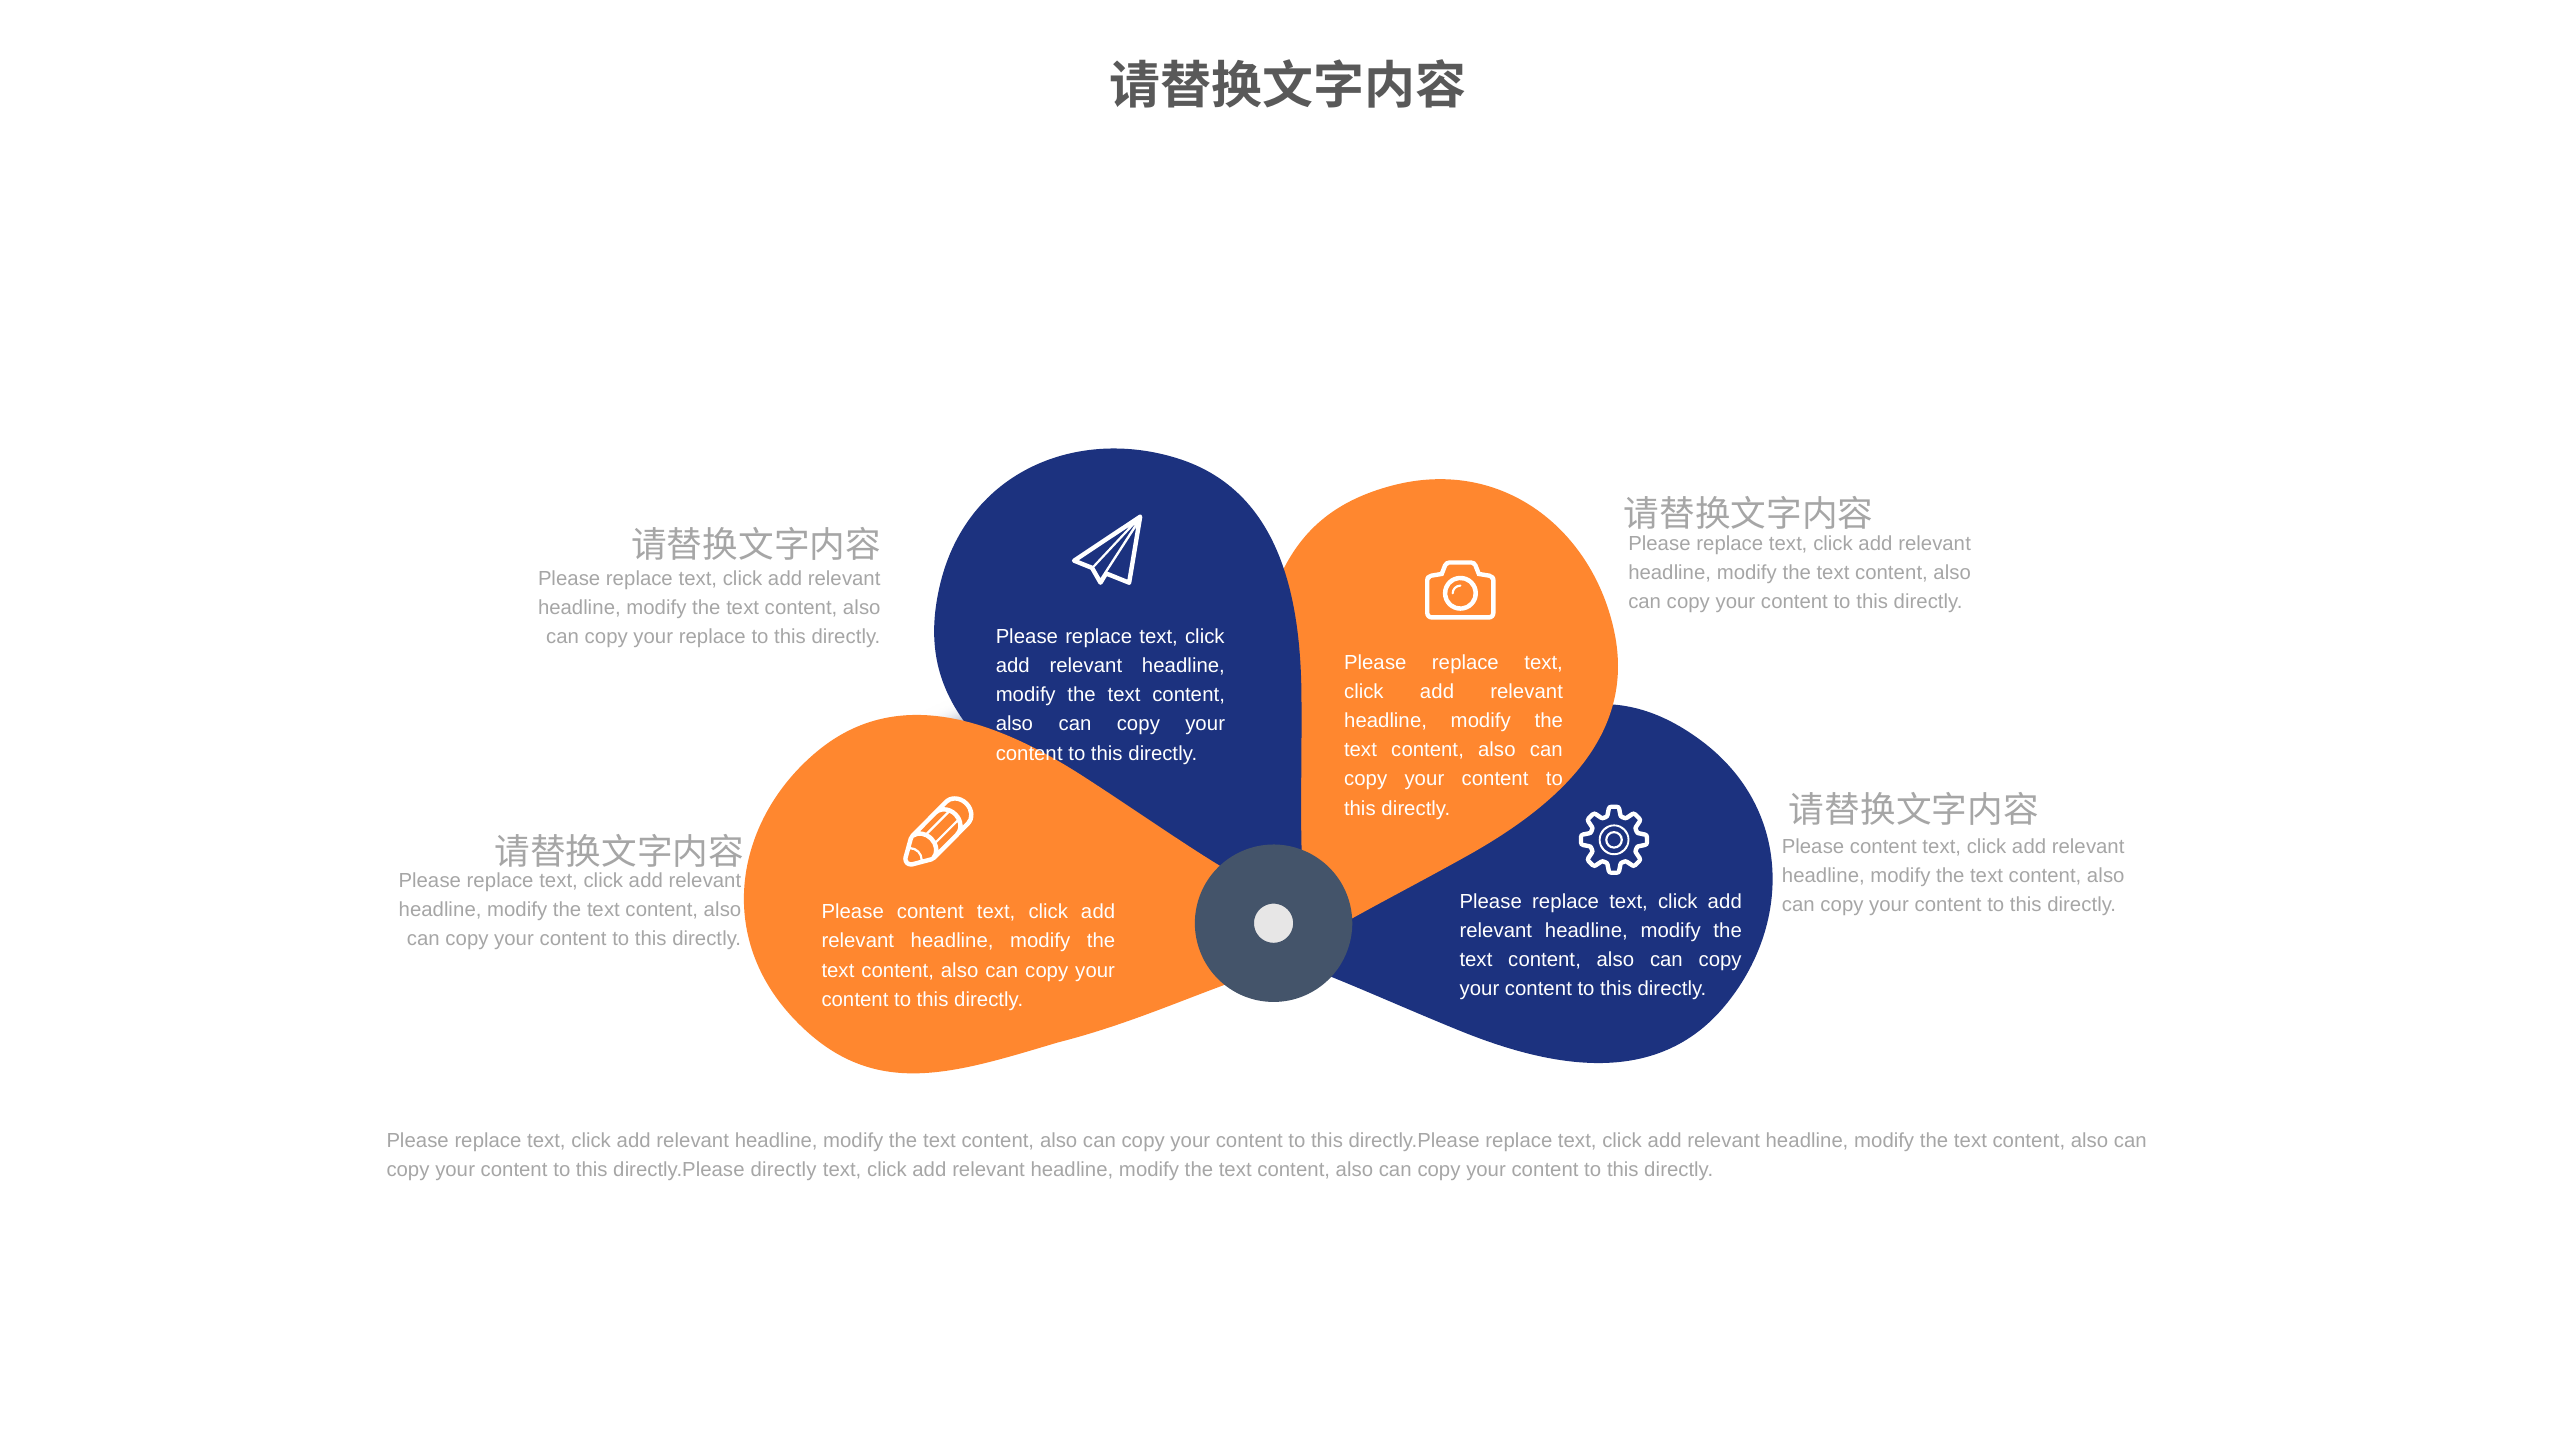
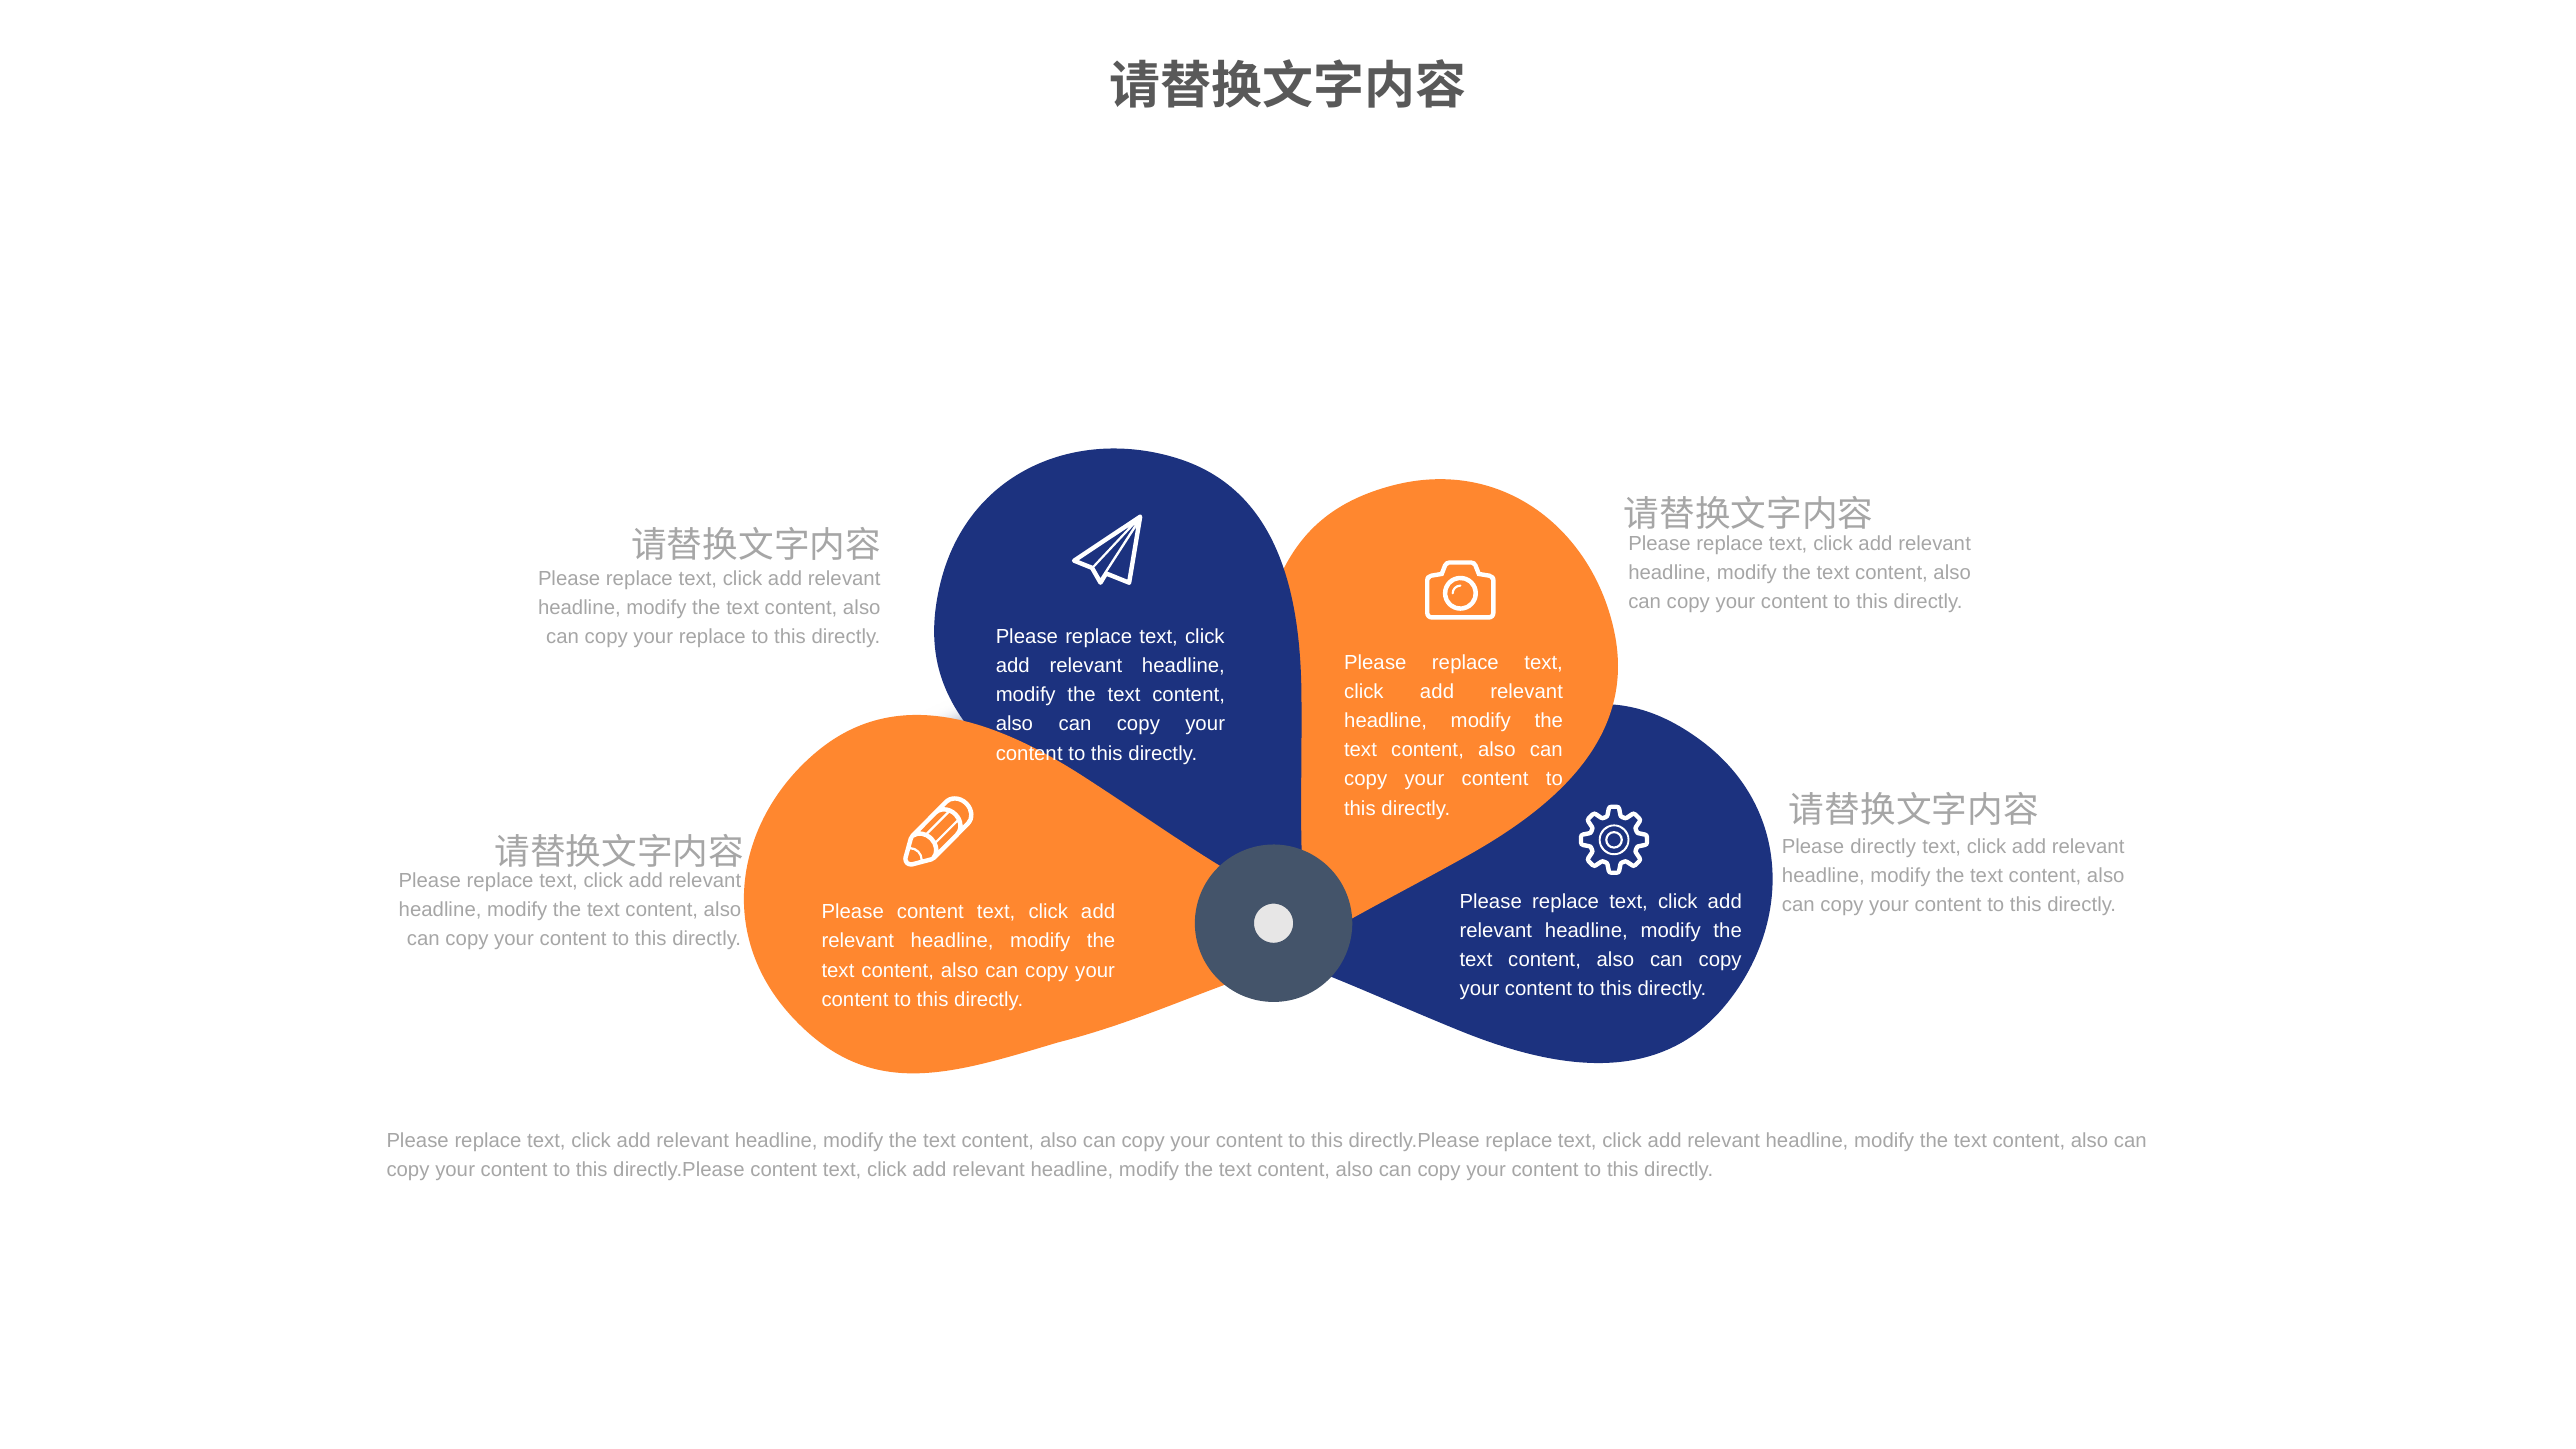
content: content -> directly (1883, 847)
directly.Please directly: directly -> content (784, 1169)
